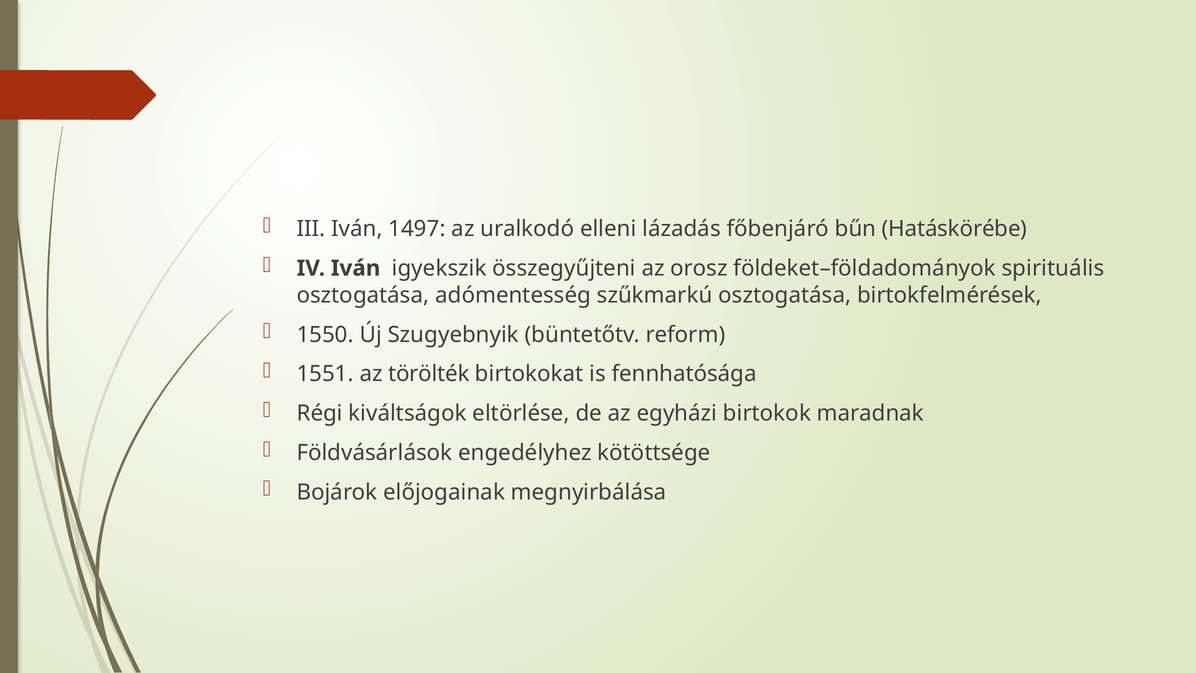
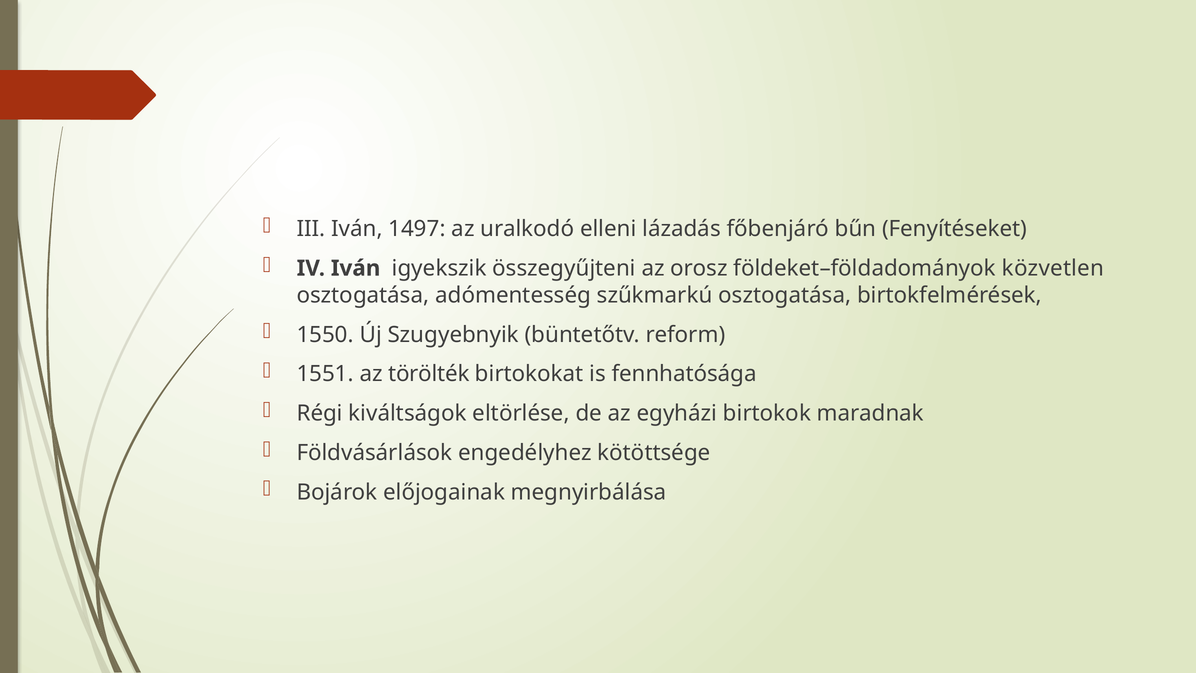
Hatáskörébe: Hatáskörébe -> Fenyítéseket (954, 229)
spirituális: spirituális -> közvetlen (1053, 268)
